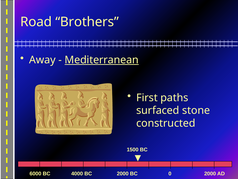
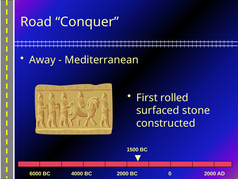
Brothers: Brothers -> Conquer (87, 22)
Mediterranean underline: present -> none (102, 60)
paths: paths -> rolled (174, 97)
